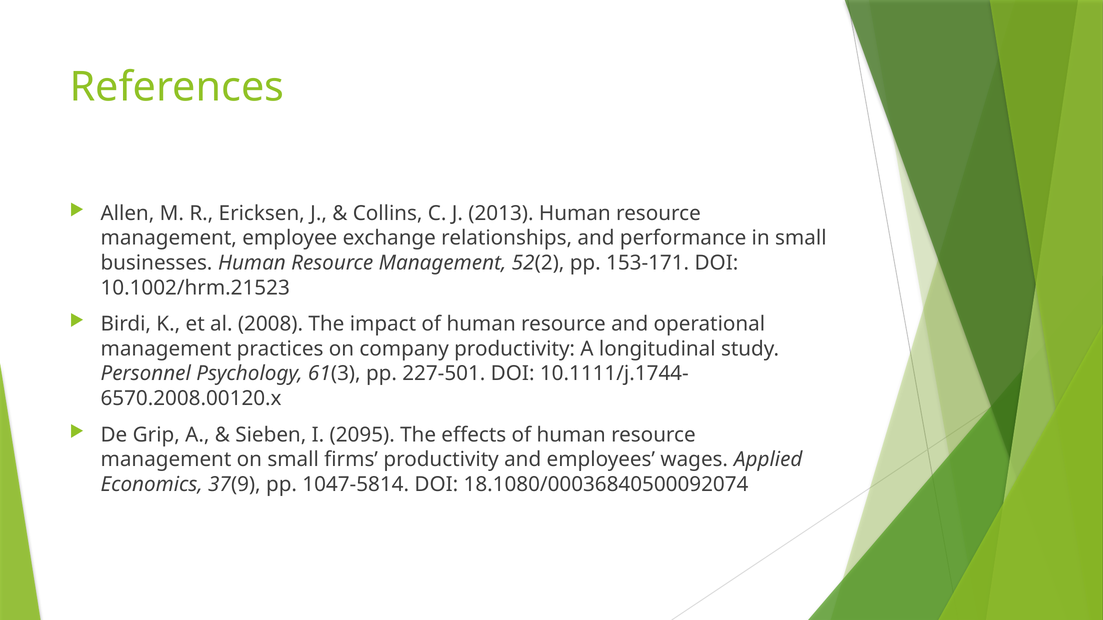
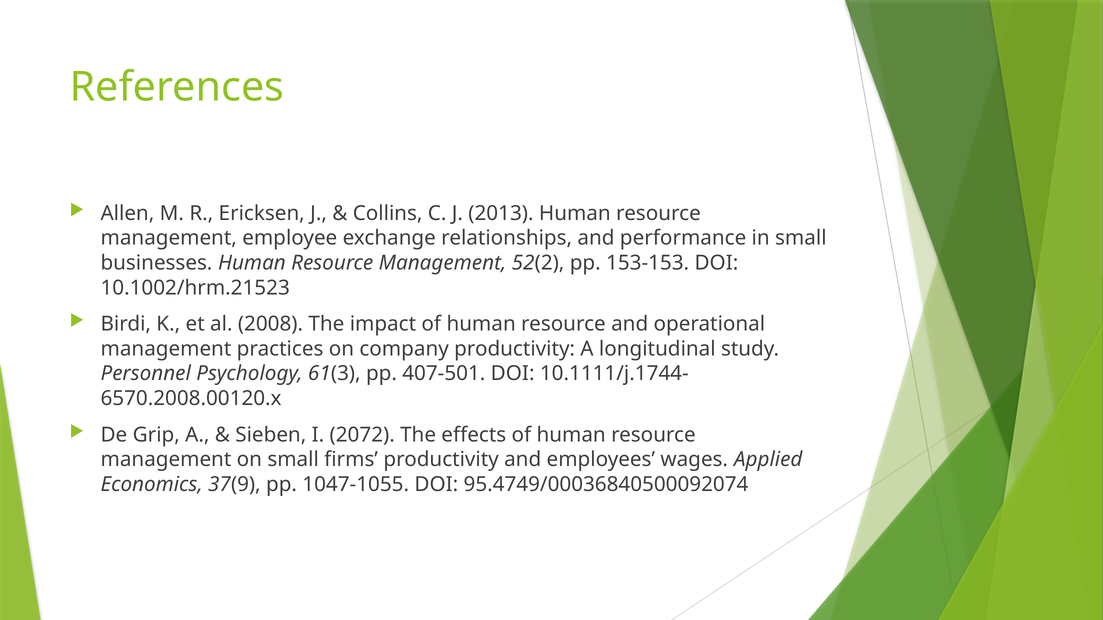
153-171: 153-171 -> 153-153 (648, 263)
227-501: 227-501 -> 407-501 (444, 374)
2095: 2095 -> 2072 (362, 435)
1047-5814: 1047-5814 -> 1047-1055 (356, 485)
18.1080/00036840500092074: 18.1080/00036840500092074 -> 95.4749/00036840500092074 (606, 485)
